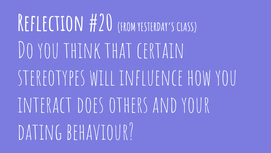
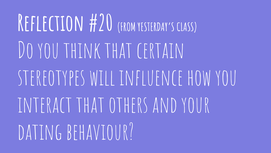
interact does: does -> that (90, 105)
